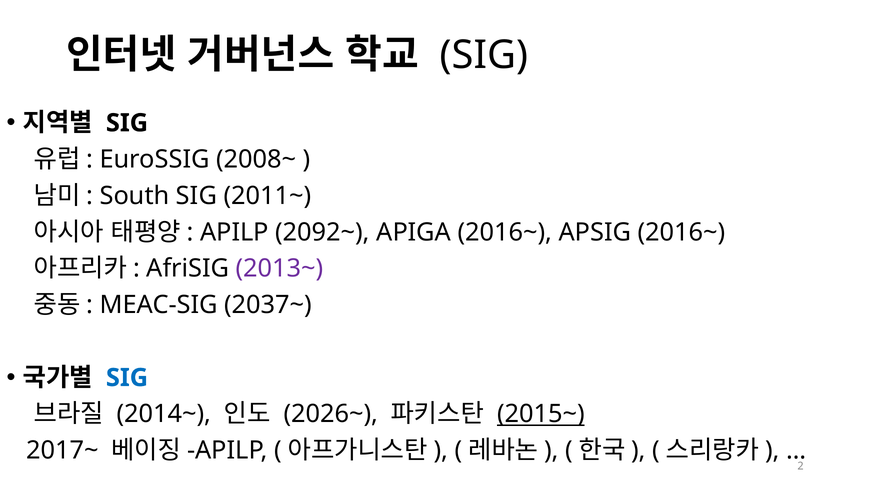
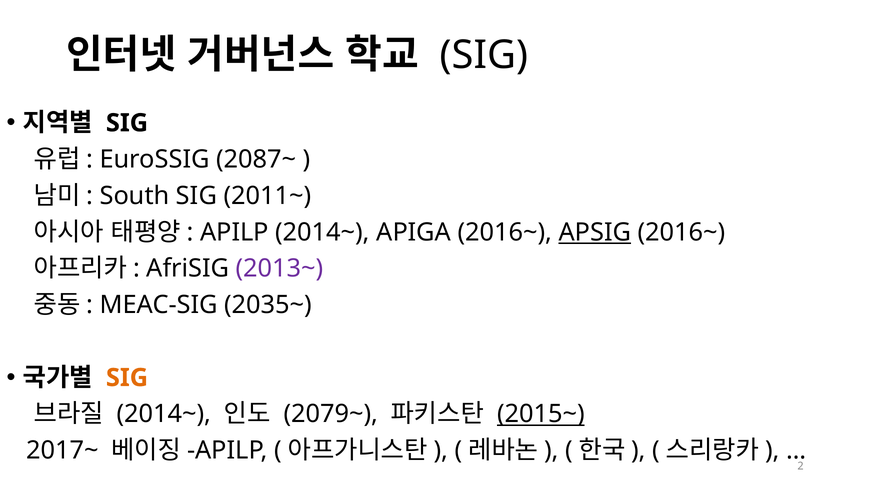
2008~: 2008~ -> 2087~ (256, 159)
APILP 2092~: 2092~ -> 2014~ (323, 232)
APSIG underline: none -> present (595, 232)
2037~: 2037~ -> 2035~ (268, 305)
SIG colour: blue -> orange (127, 378)
2026~: 2026~ -> 2079~ (331, 414)
